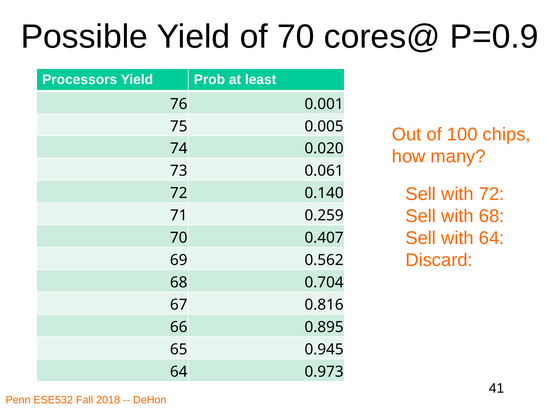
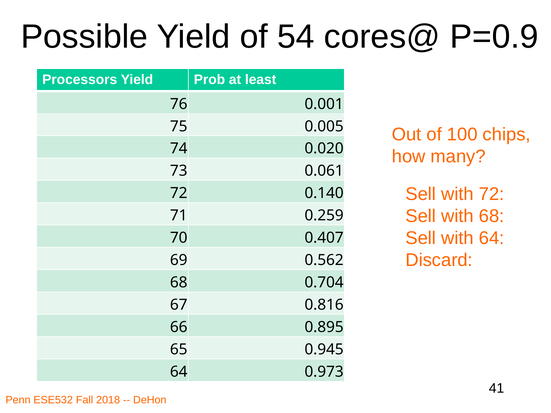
of 70: 70 -> 54 (296, 37)
